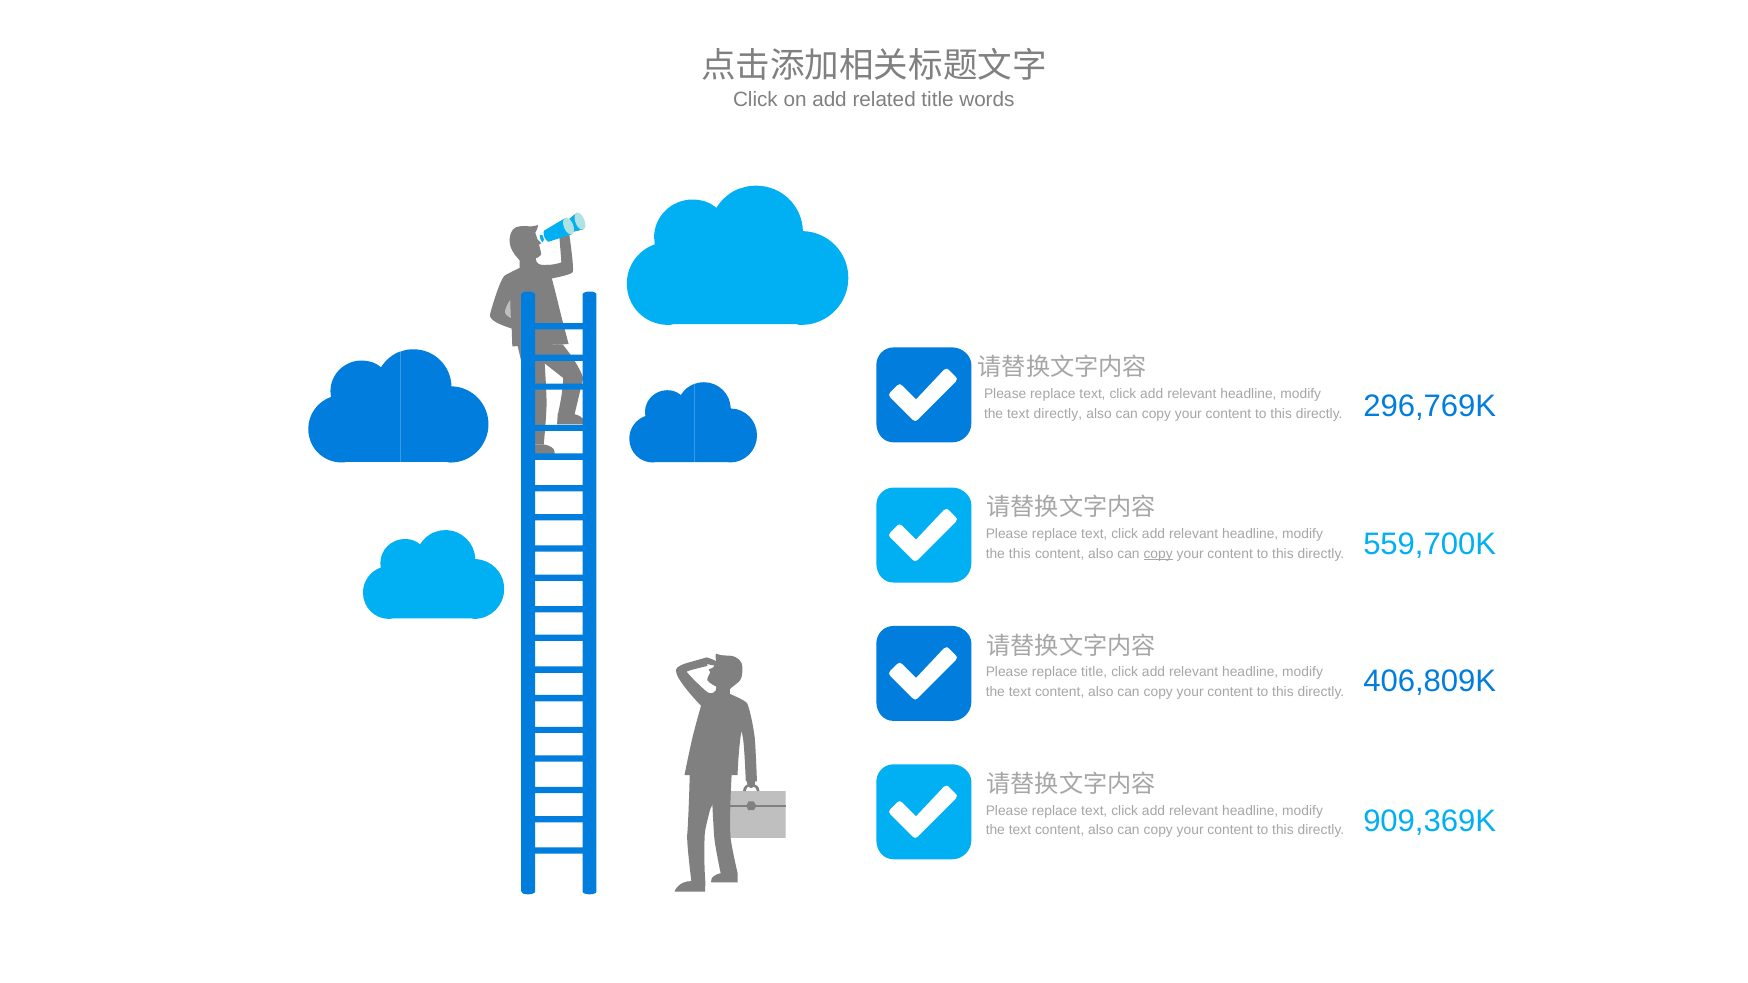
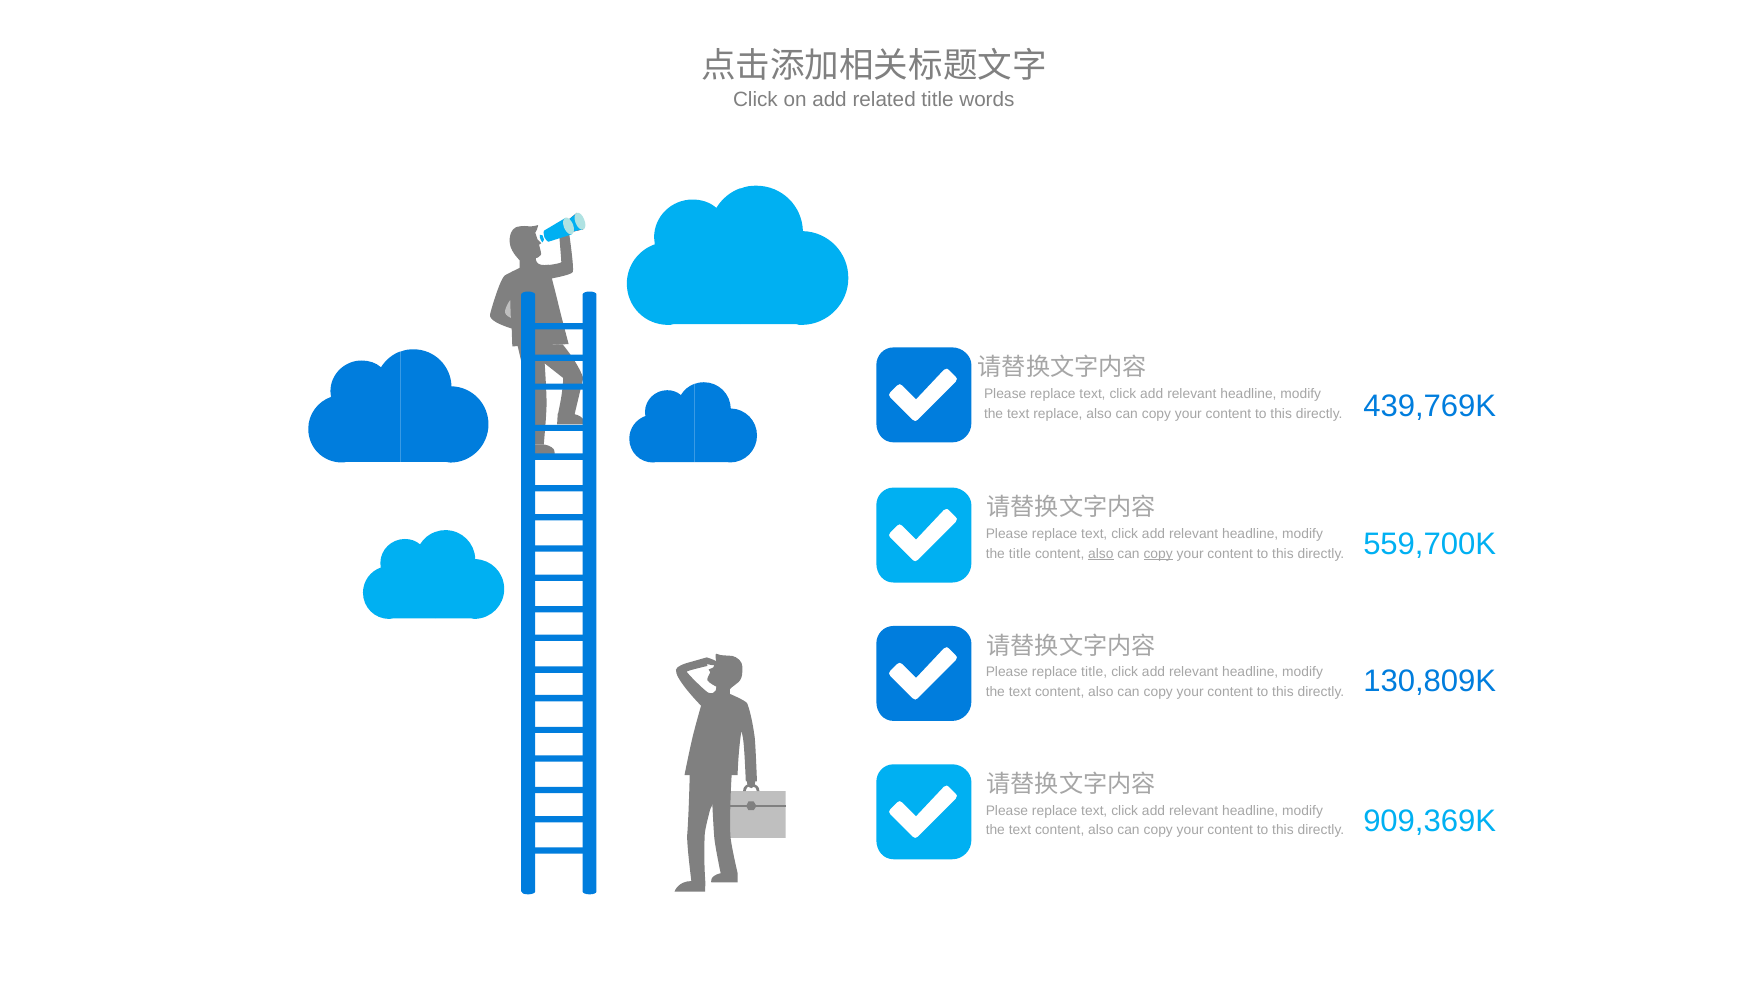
text directly: directly -> replace (1058, 414)
296,769K: 296,769K -> 439,769K (1430, 407)
the this: this -> title (1020, 554)
also underline: none -> present (1101, 554)
406,809K: 406,809K -> 130,809K (1430, 681)
